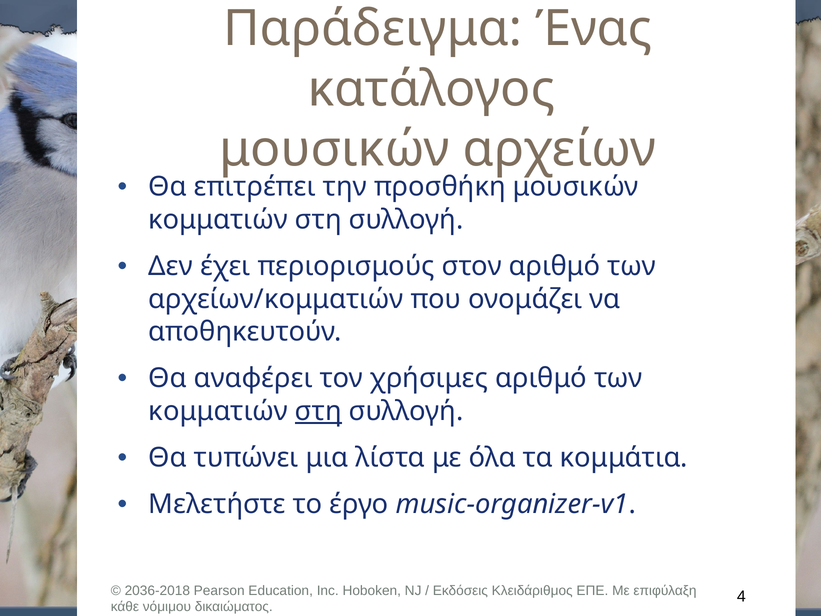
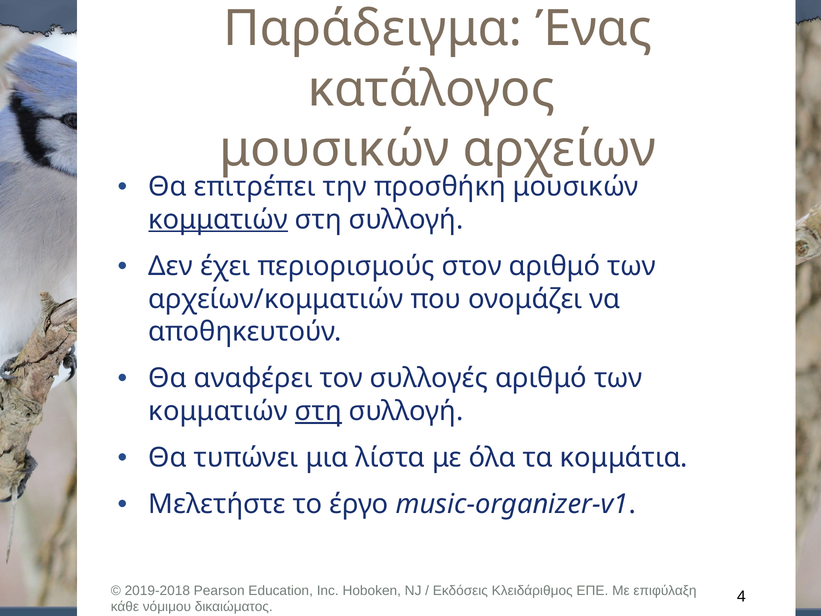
κομματιών underline: none -> present (218, 219)
χρήσιμες: χρήσιμες -> συλλογές (429, 378)
2036-2018: 2036-2018 -> 2019-2018 (157, 590)
